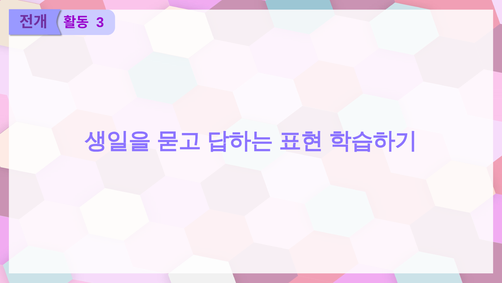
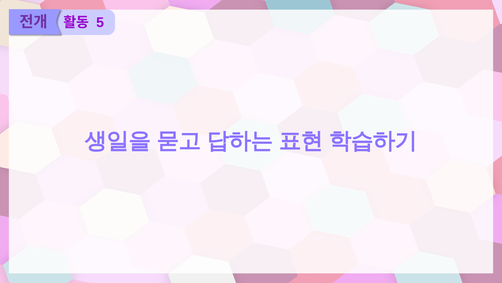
3: 3 -> 5 (100, 23)
